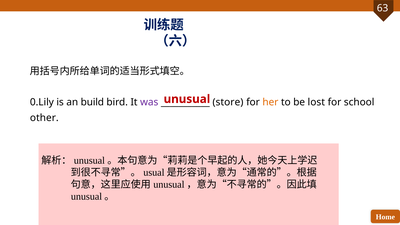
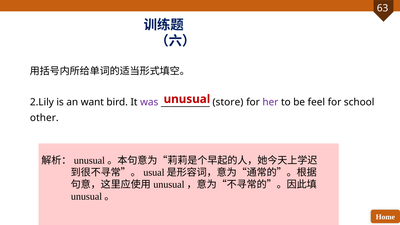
0.Lily: 0.Lily -> 2.Lily (42, 102)
build: build -> want (92, 102)
her colour: orange -> purple (270, 102)
lost: lost -> feel (316, 102)
